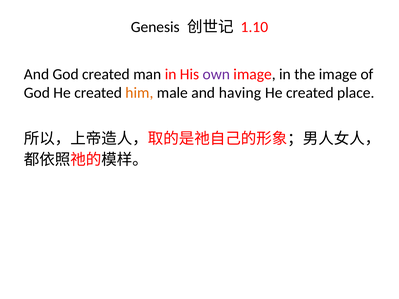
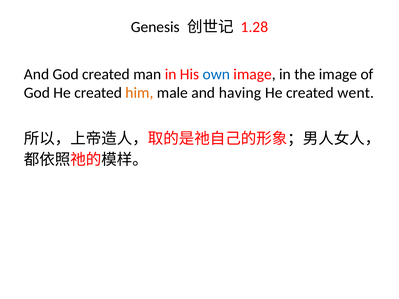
1.10: 1.10 -> 1.28 (254, 27)
own colour: purple -> blue (216, 74)
place: place -> went (356, 93)
